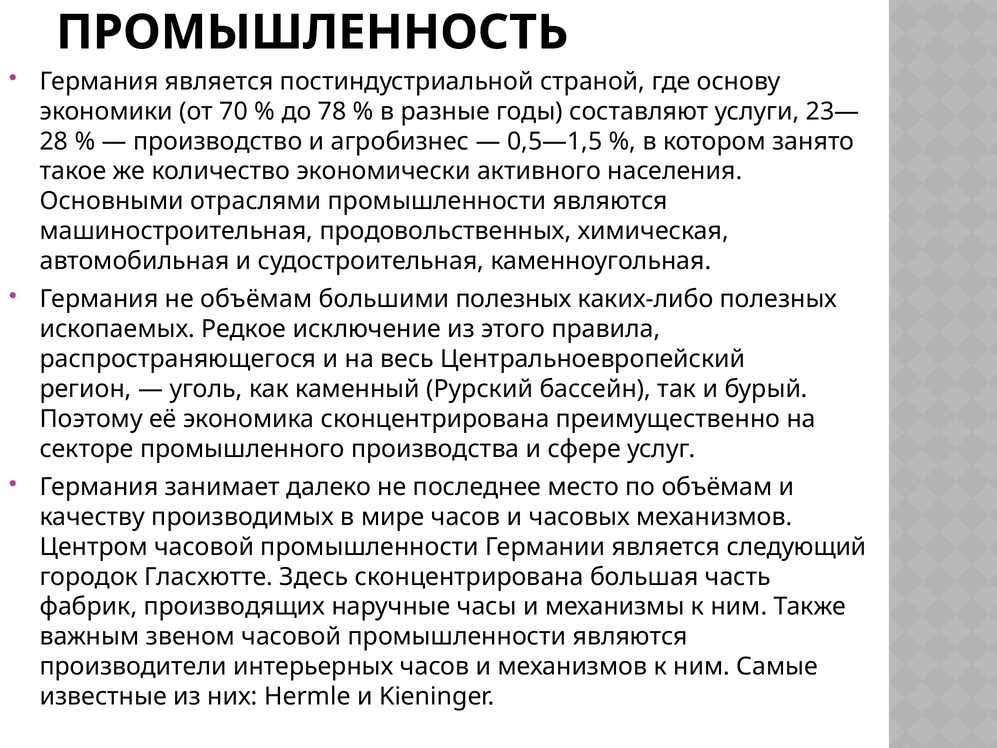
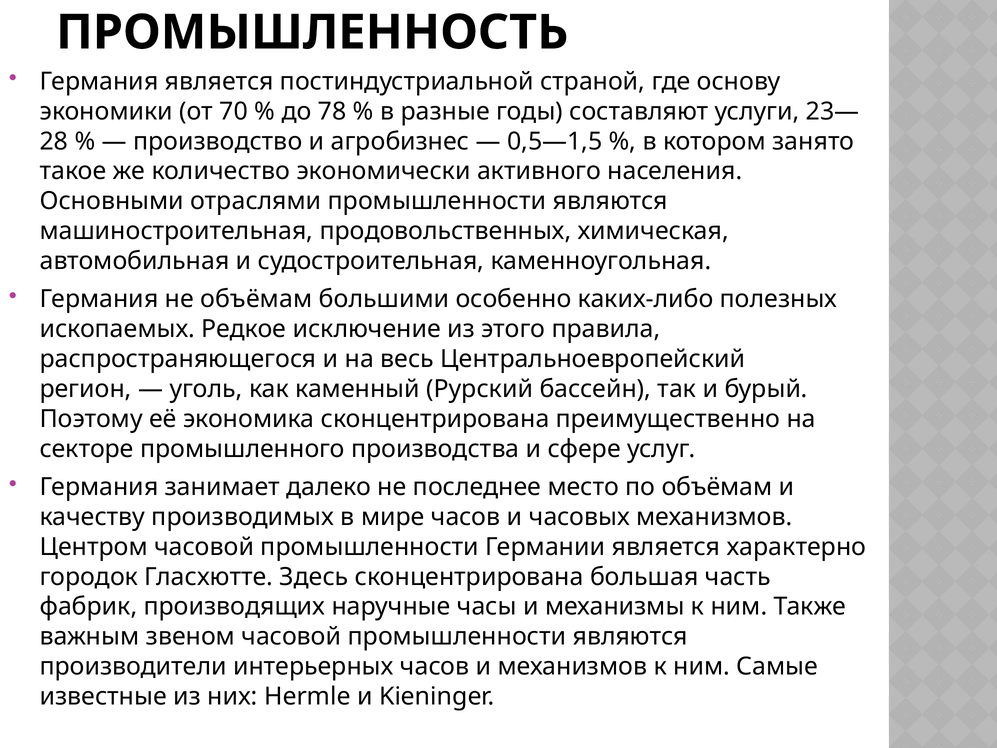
большими полезных: полезных -> особенно (513, 299)
следующий: следующий -> характерно (796, 547)
